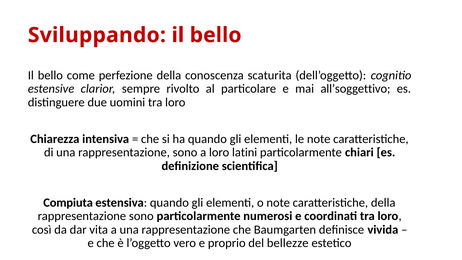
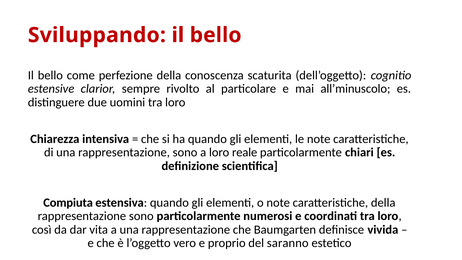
all’soggettivo: all’soggettivo -> all’minuscolo (355, 89)
latini: latini -> reale (245, 152)
bellezze: bellezze -> saranno (288, 243)
